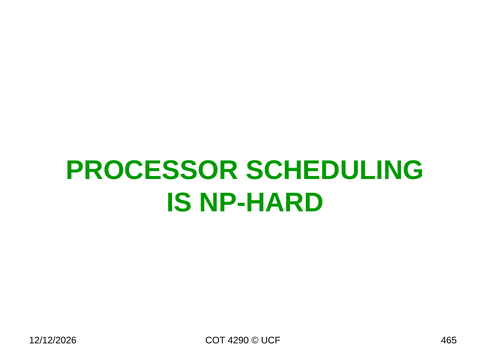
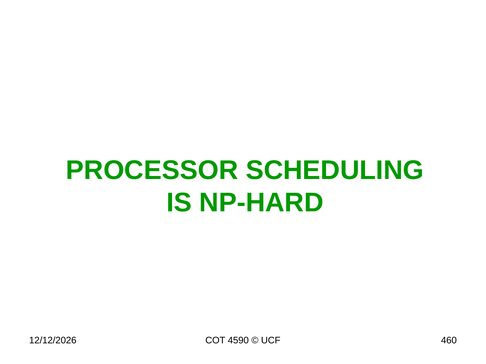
4290: 4290 -> 4590 (238, 341)
465: 465 -> 460 (449, 341)
